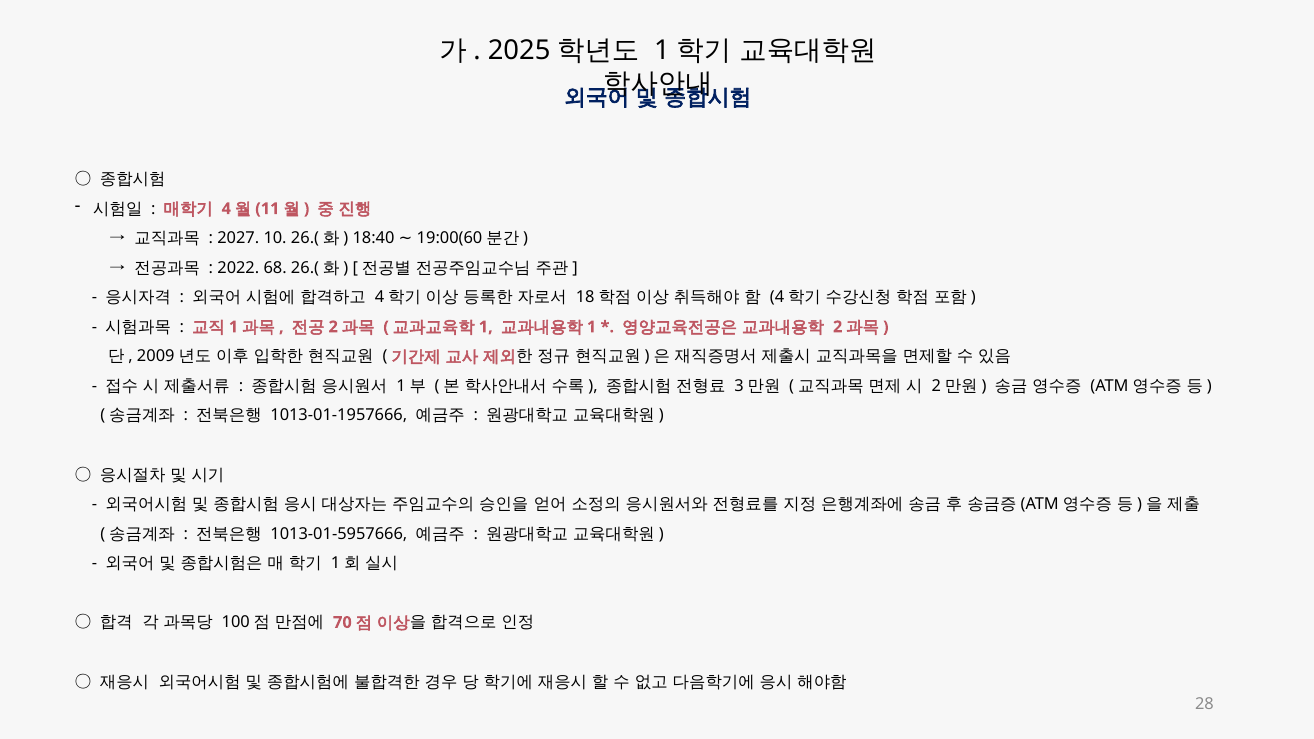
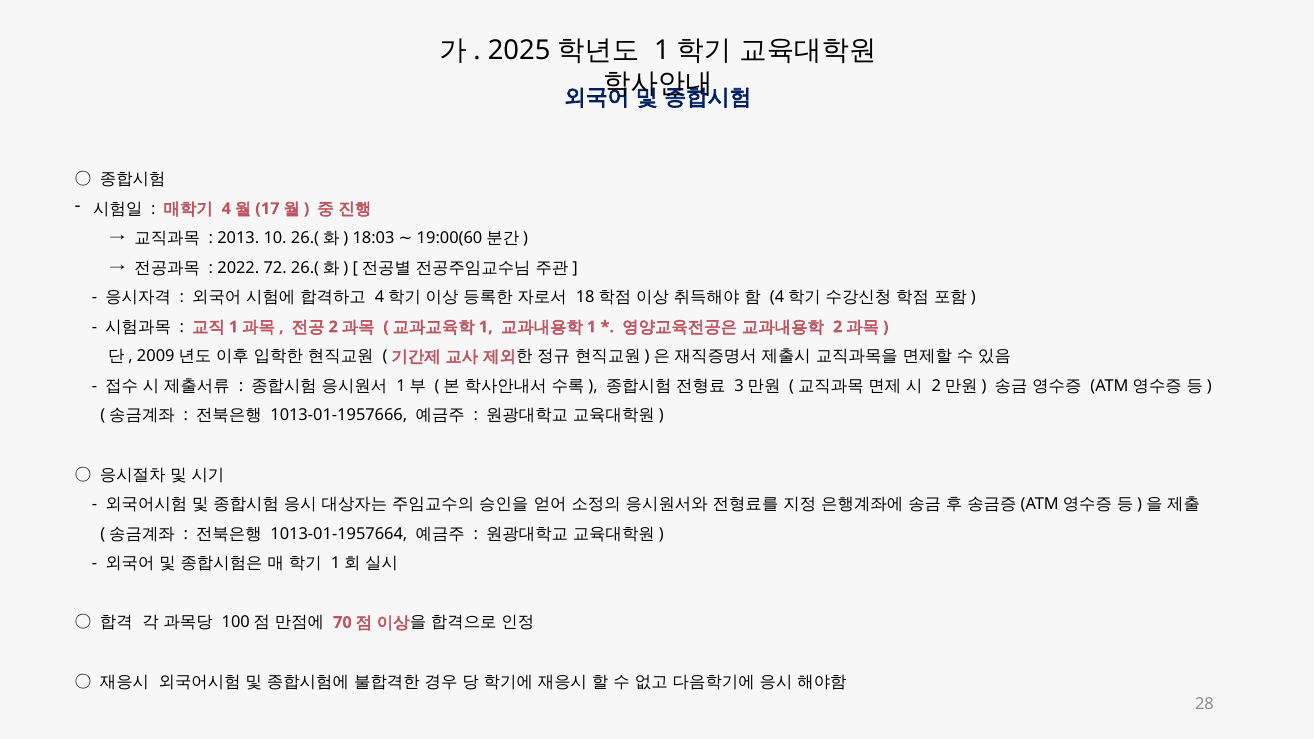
11: 11 -> 17 (267, 209)
2027: 2027 -> 2013 (238, 238)
18:40: 18:40 -> 18:03 (373, 238)
68: 68 -> 72 (275, 268)
1013-01-5957666: 1013-01-5957666 -> 1013-01-1957664 (339, 534)
